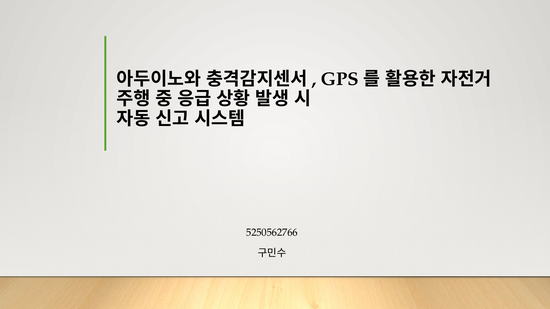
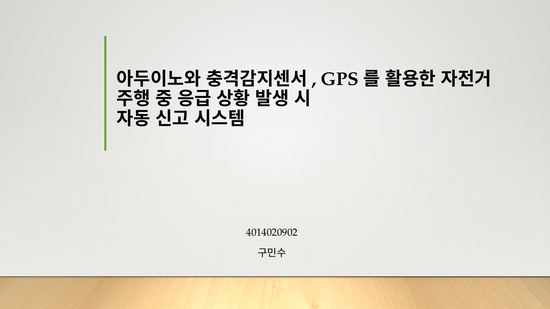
5250562766: 5250562766 -> 4014020902 (272, 233)
